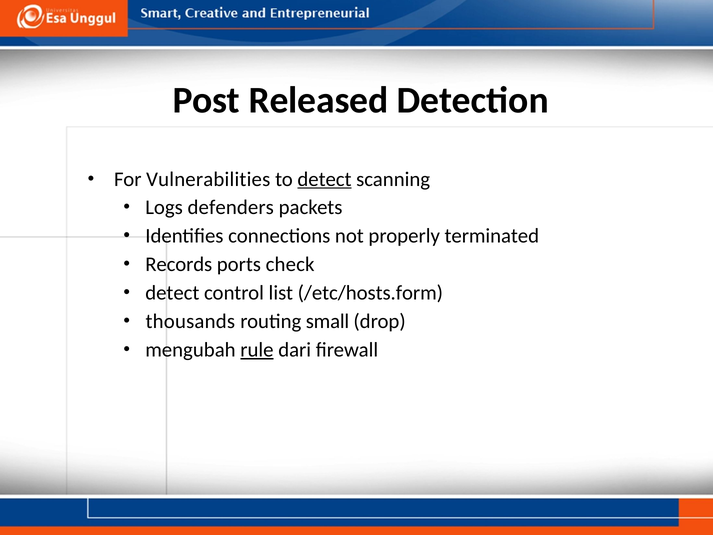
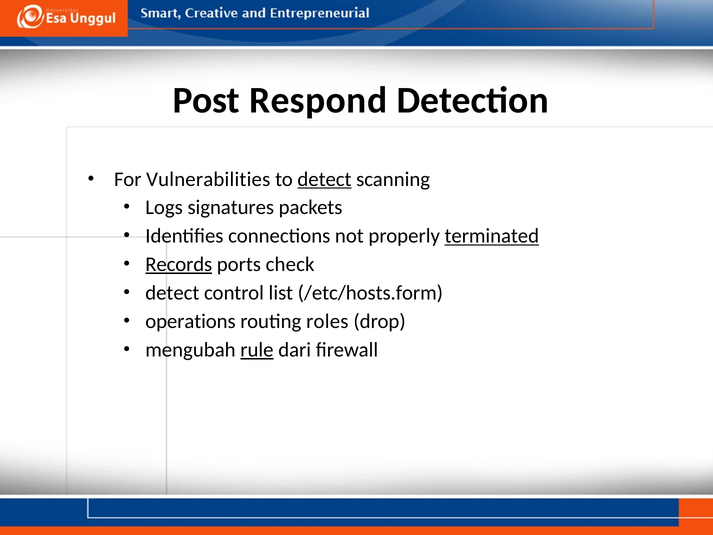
Released: Released -> Respond (318, 100)
defenders: defenders -> signatures (231, 207)
terminated underline: none -> present (492, 236)
Records underline: none -> present (179, 264)
thousands: thousands -> operations (190, 321)
small: small -> roles (327, 321)
